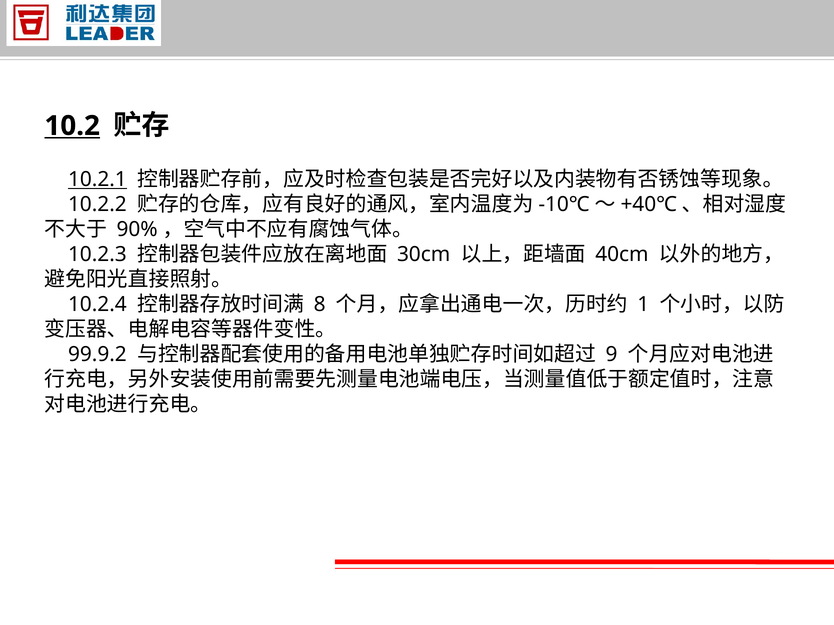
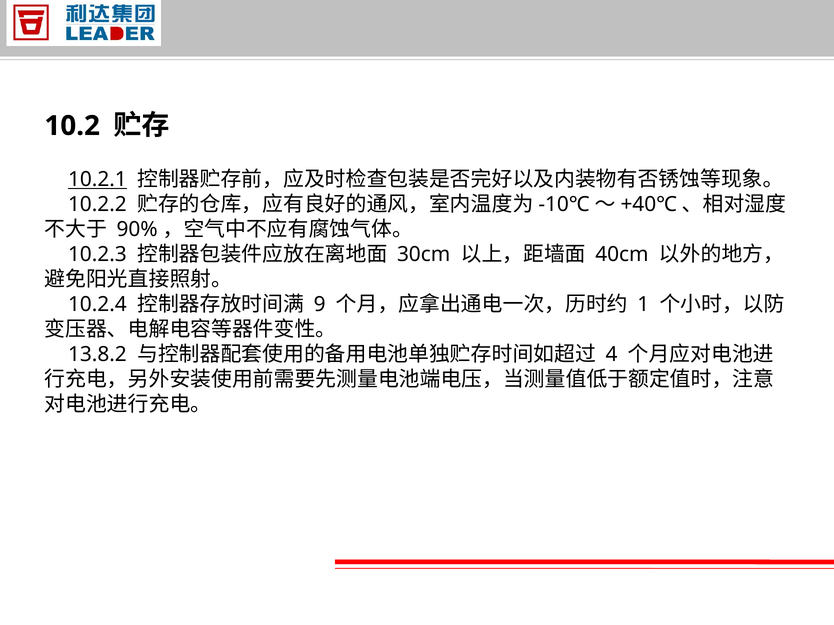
10.2 underline: present -> none (72, 126)
8: 8 -> 9 (320, 305)
99.9.2: 99.9.2 -> 13.8.2 (97, 355)
9: 9 -> 4 (611, 355)
